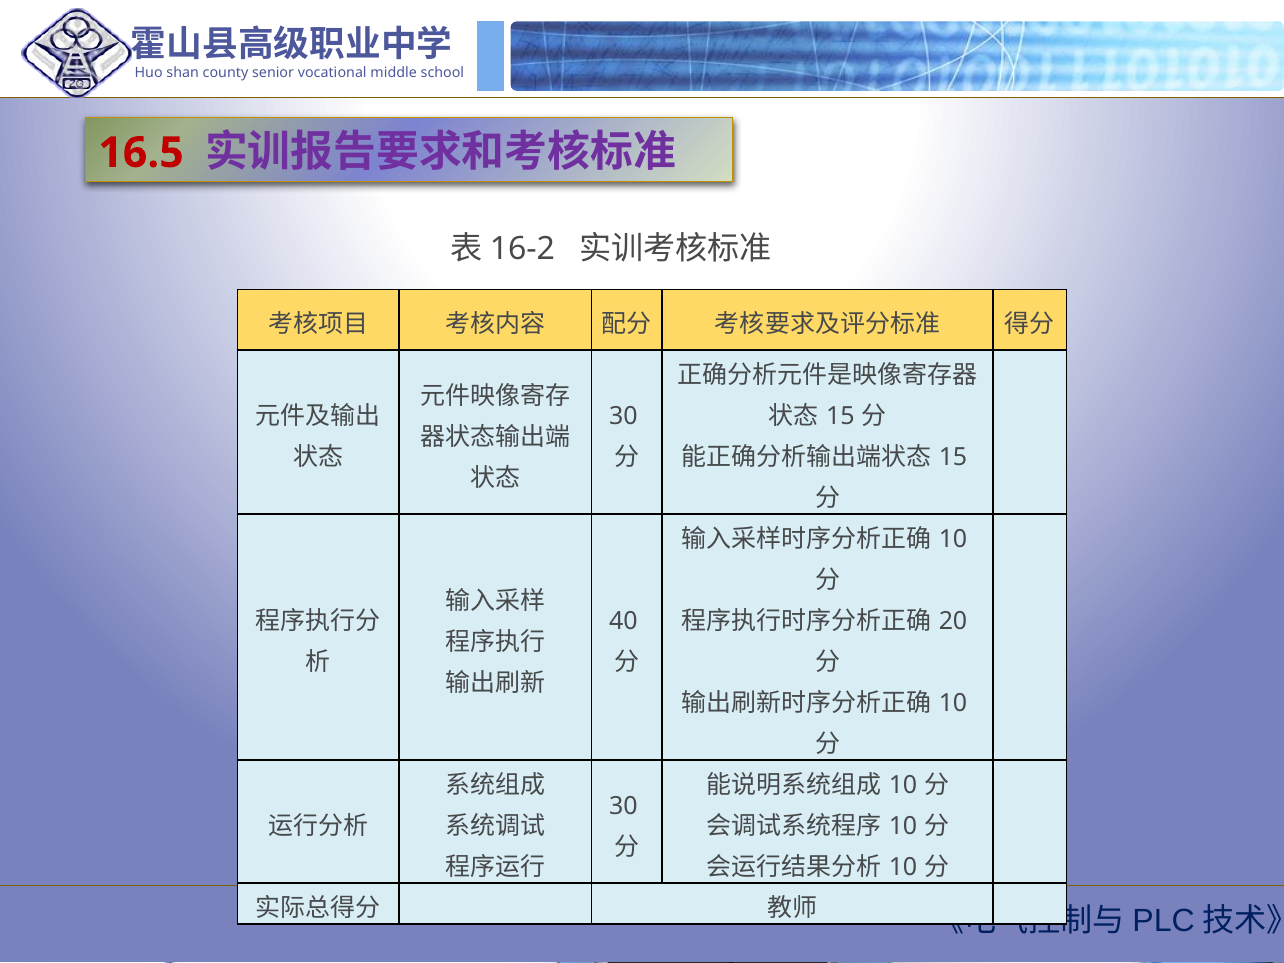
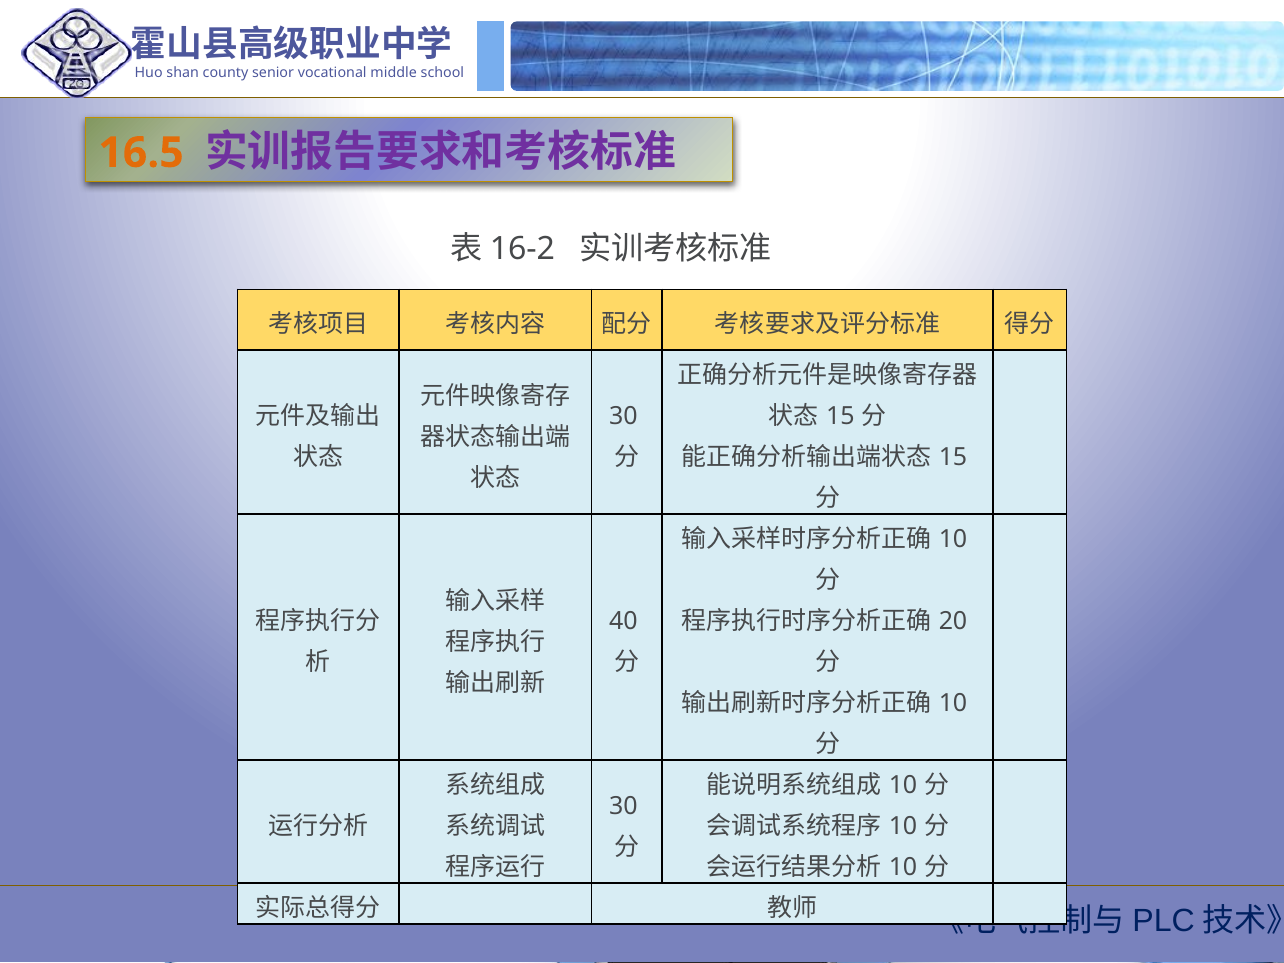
16.5 colour: red -> orange (141, 153)
